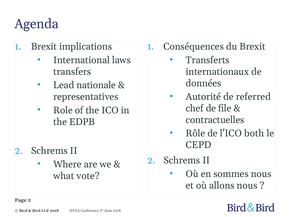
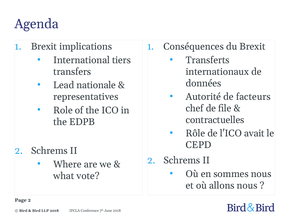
laws: laws -> tiers (121, 60)
referred: referred -> facteurs (253, 97)
both: both -> avait (254, 133)
